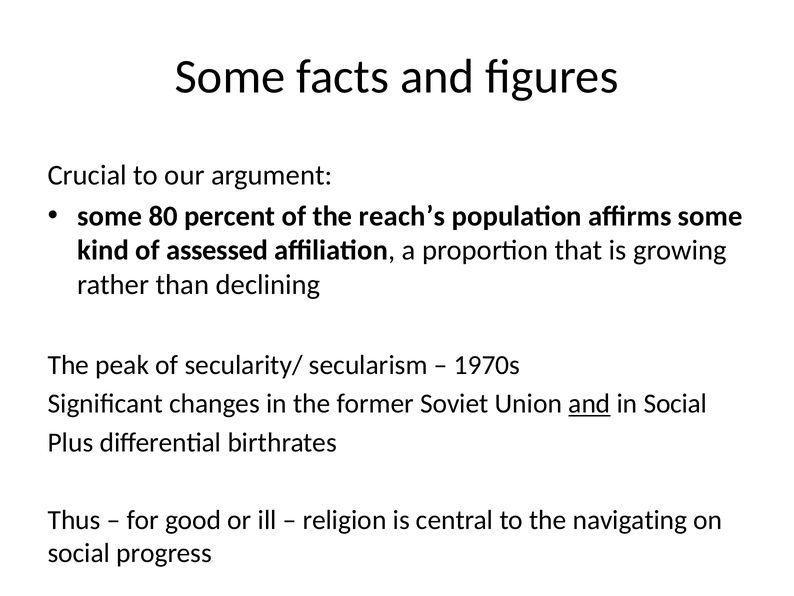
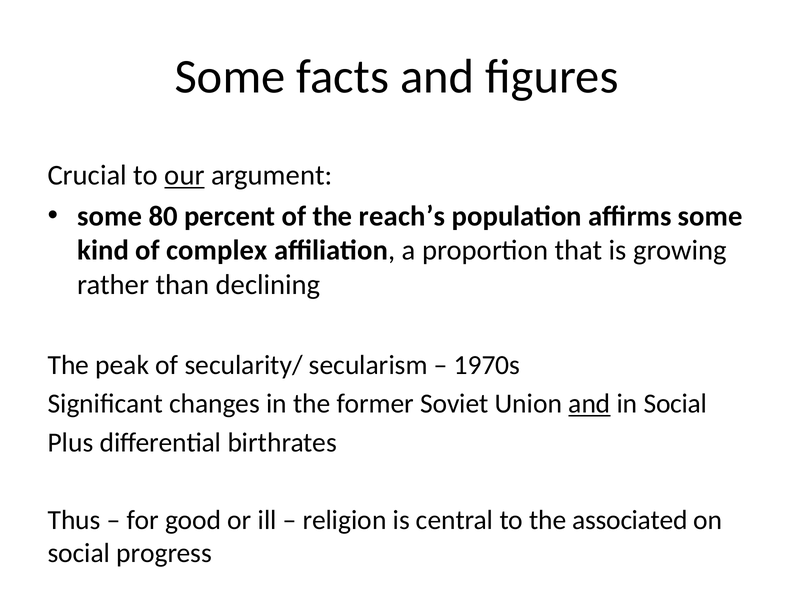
our underline: none -> present (184, 175)
assessed: assessed -> complex (217, 250)
navigating: navigating -> associated (630, 520)
